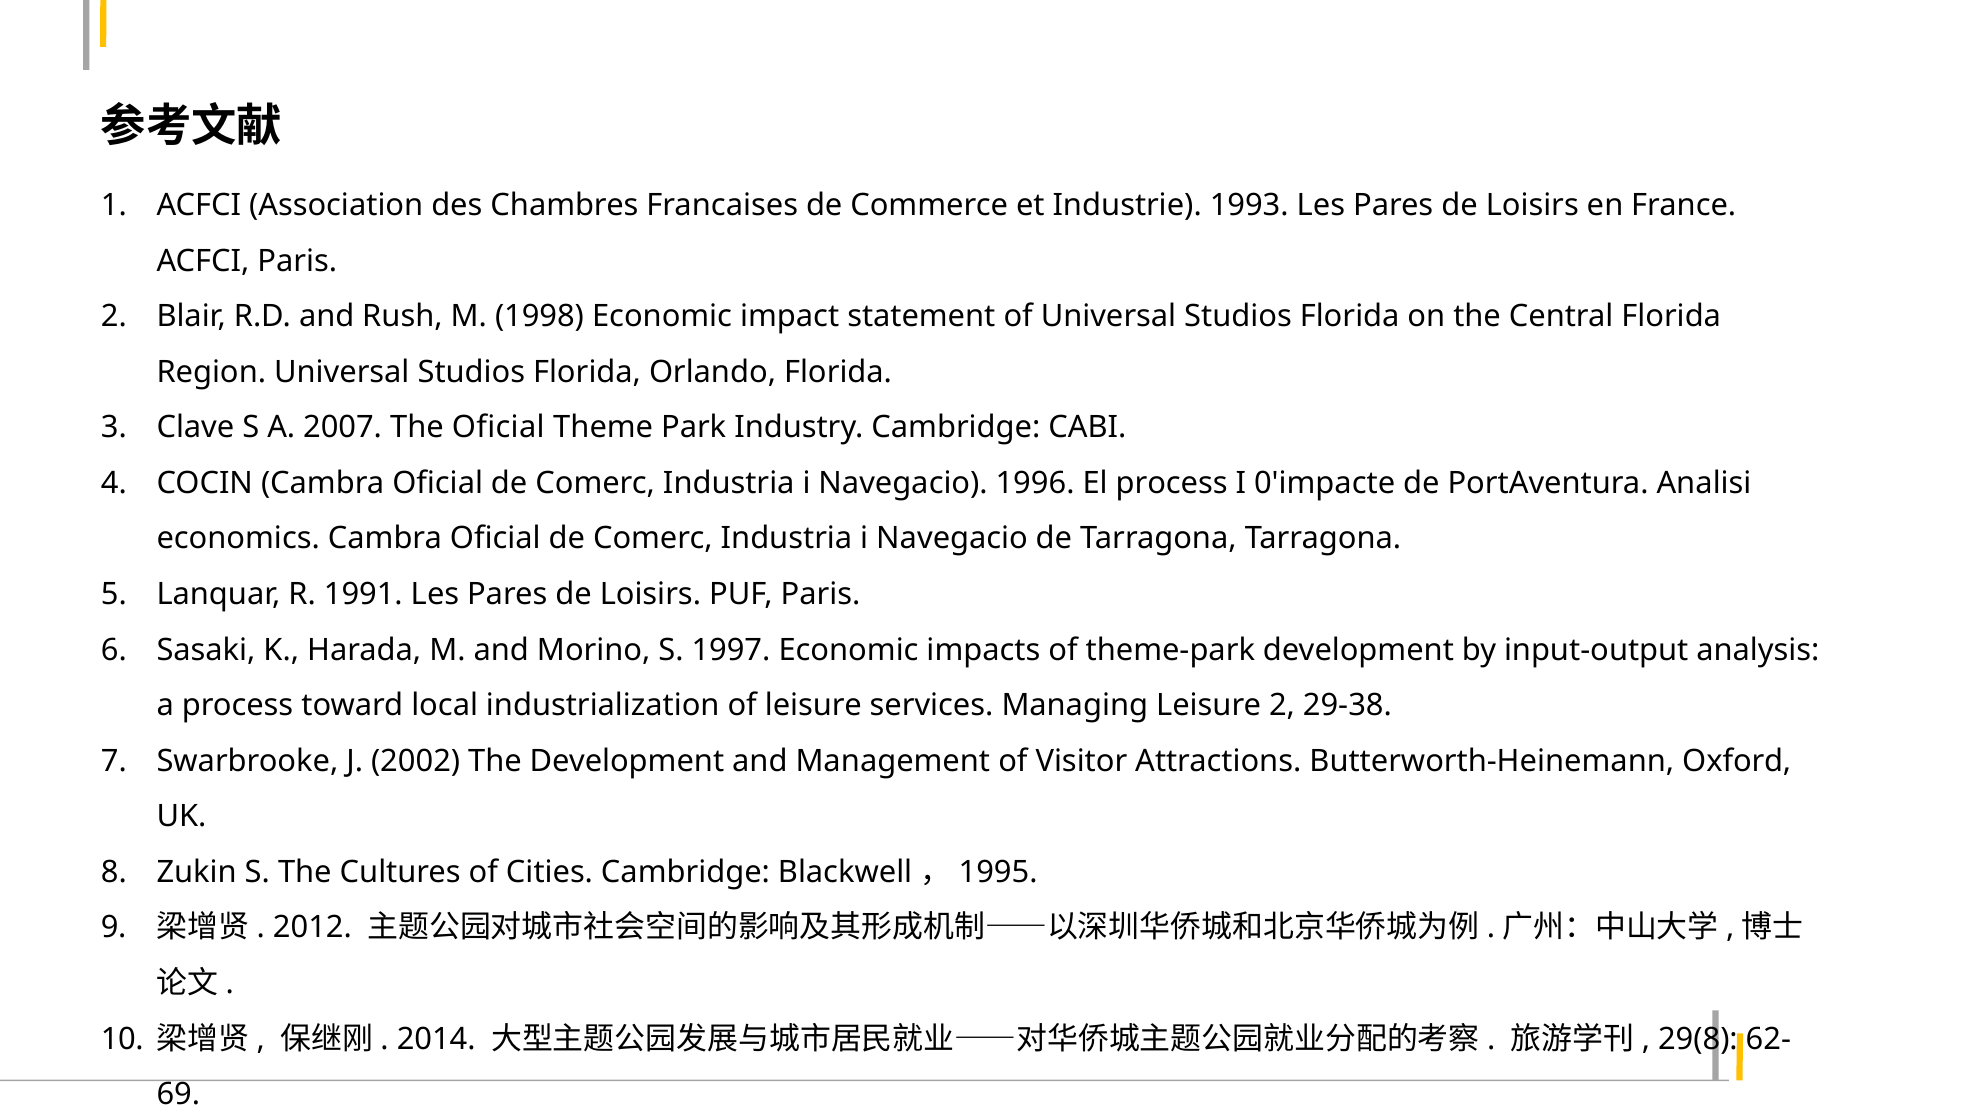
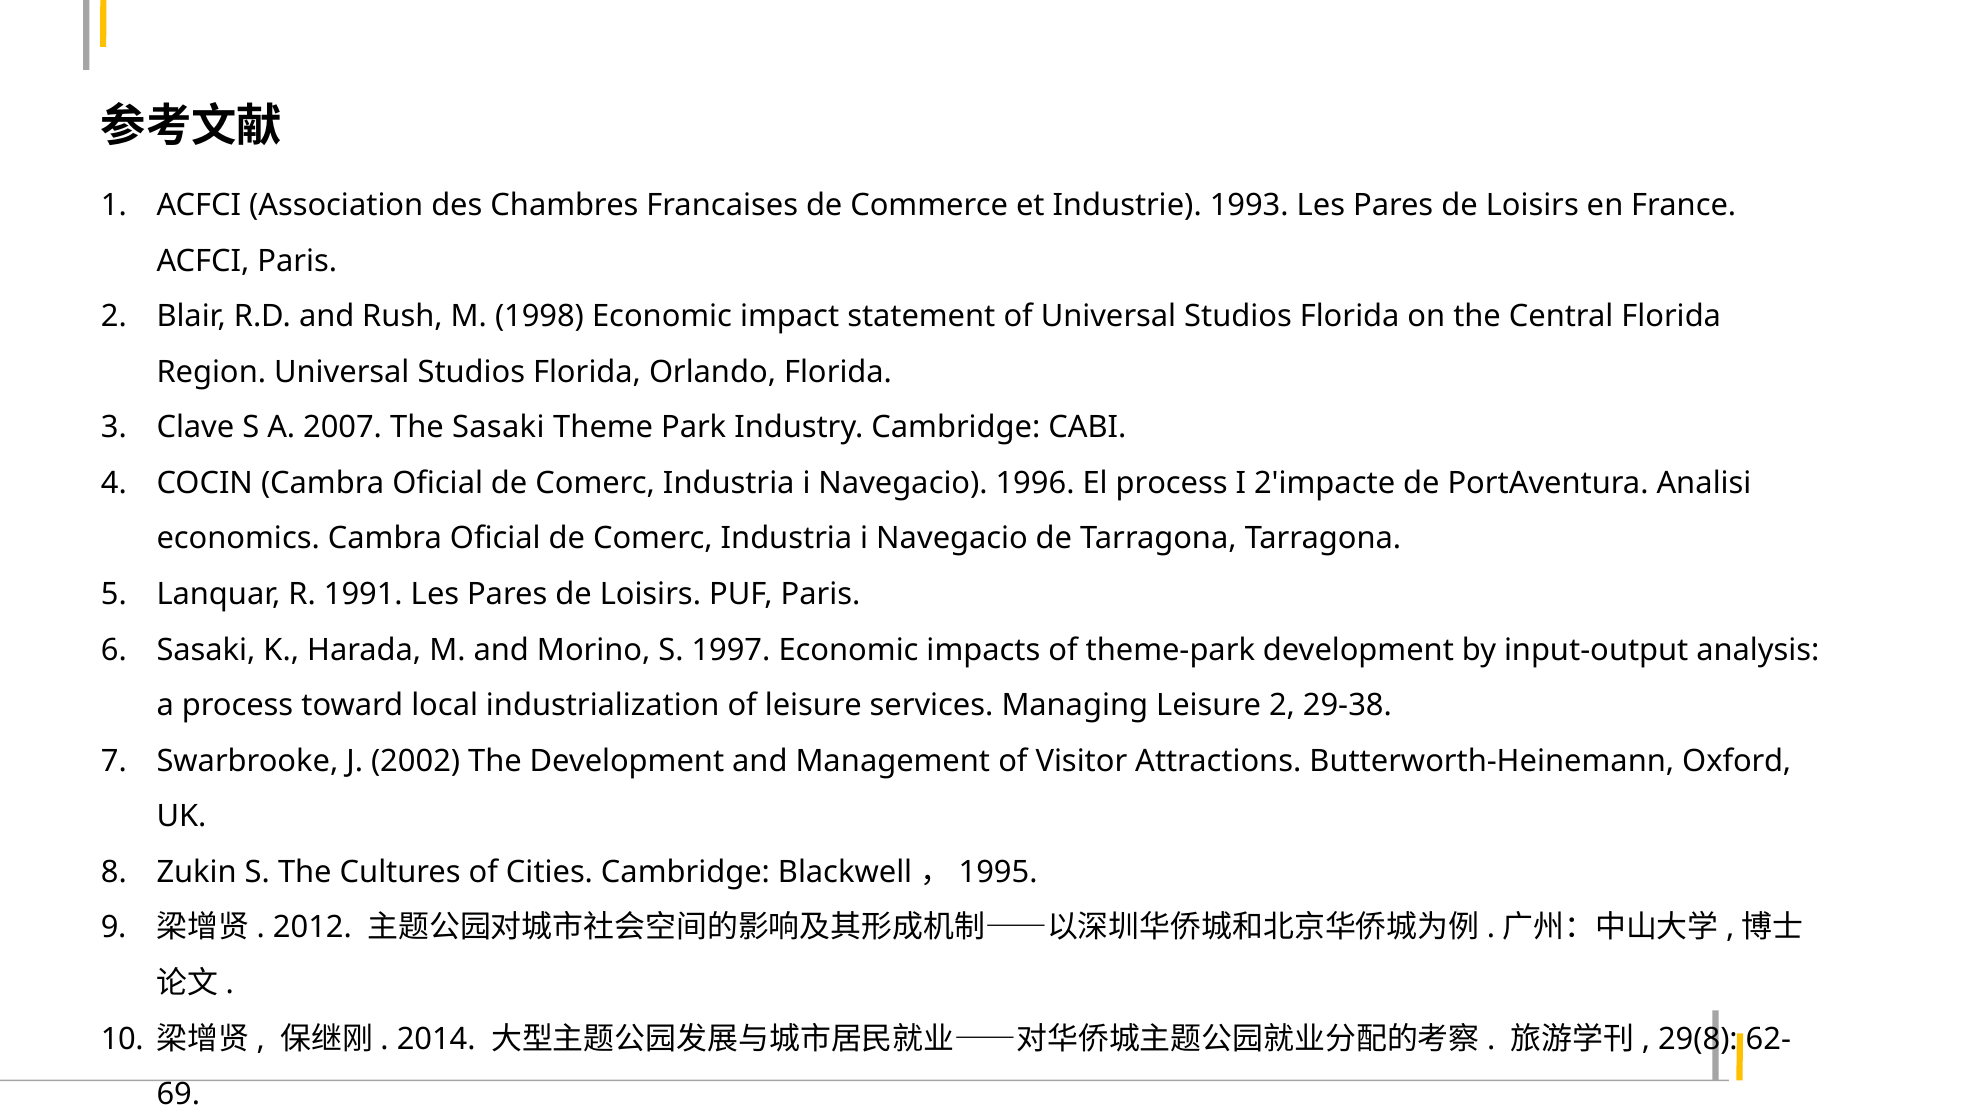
The Oficial: Oficial -> Sasaki (498, 428)
0'impacte: 0'impacte -> 2'impacte (1325, 483)
